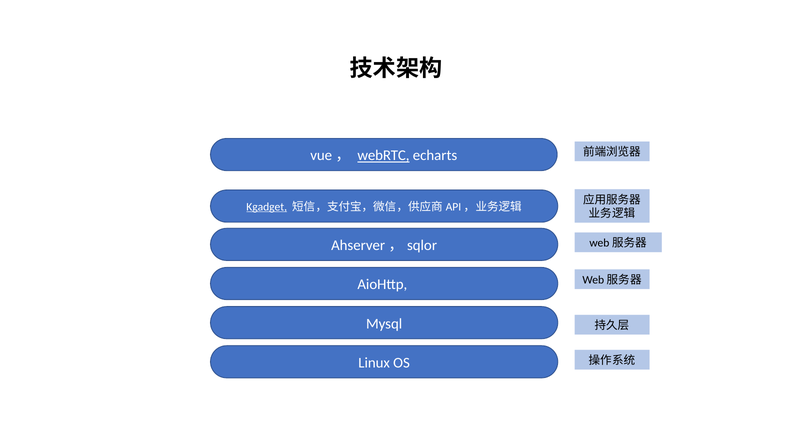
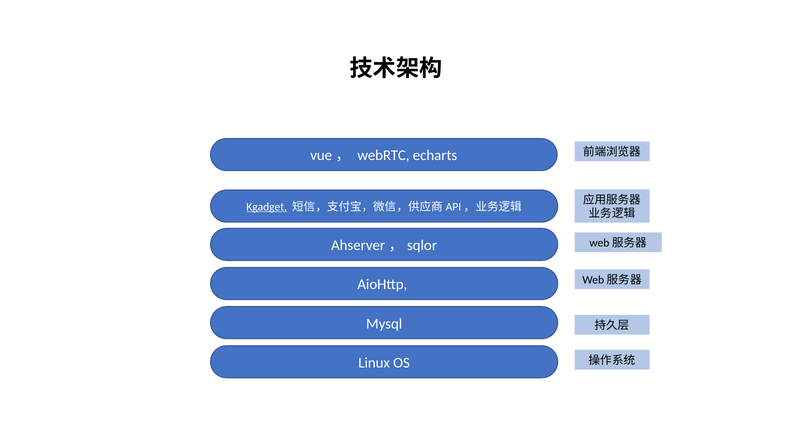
webRTC underline: present -> none (383, 156)
